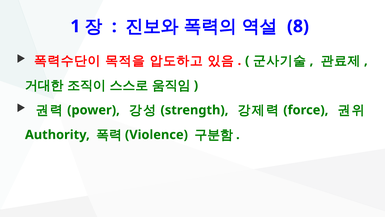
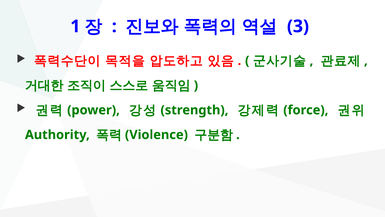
8: 8 -> 3 (298, 26)
